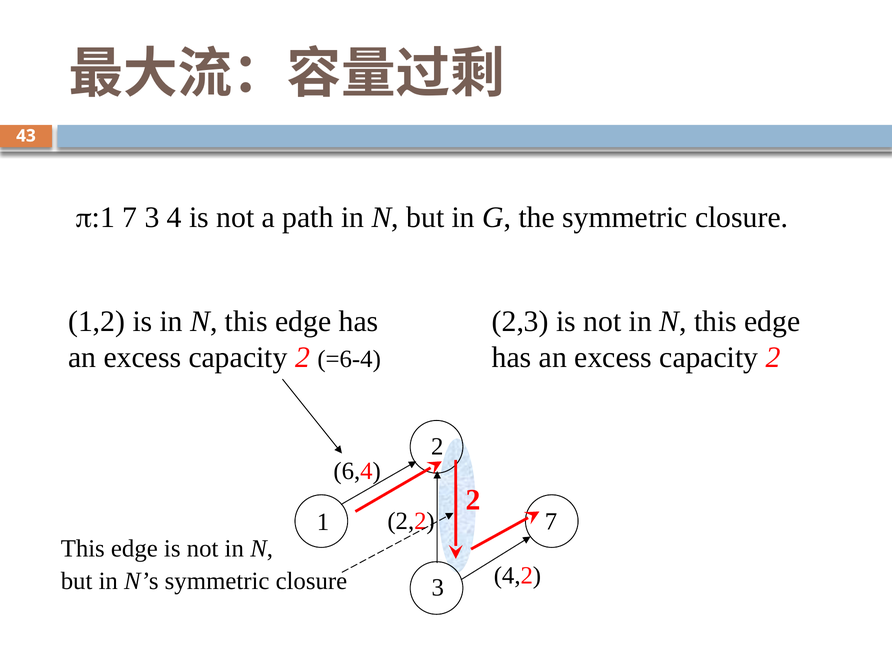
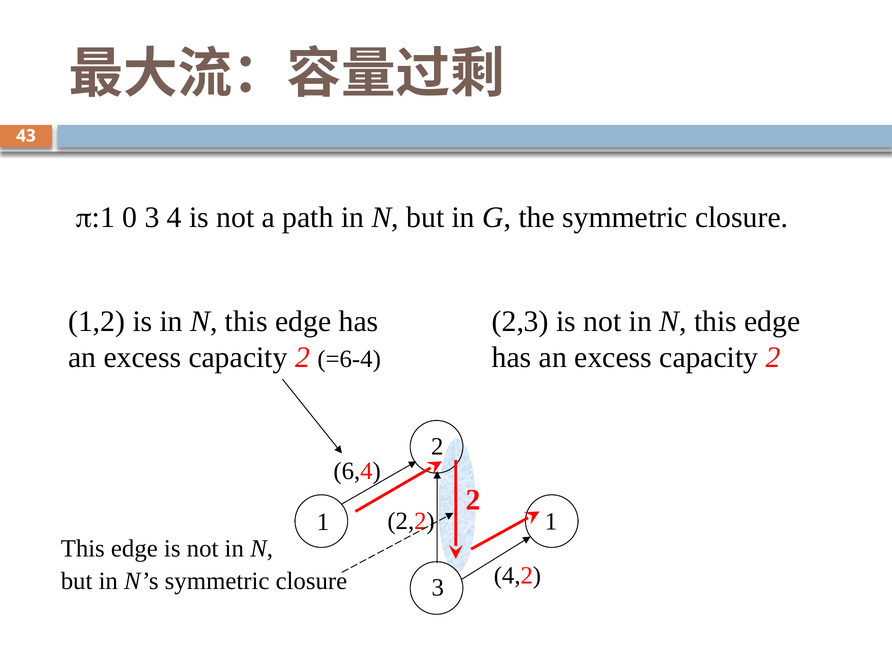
7: 7 -> 0 (130, 218)
1 7: 7 -> 1 (551, 521)
